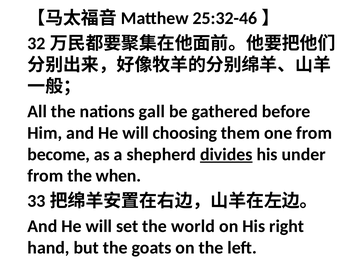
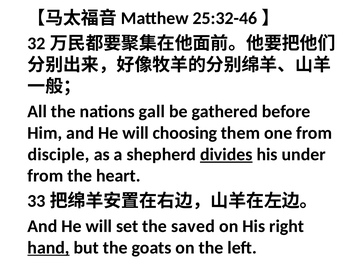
become: become -> disciple (59, 154)
when: when -> heart (118, 176)
world: world -> saved (193, 226)
hand underline: none -> present (48, 247)
